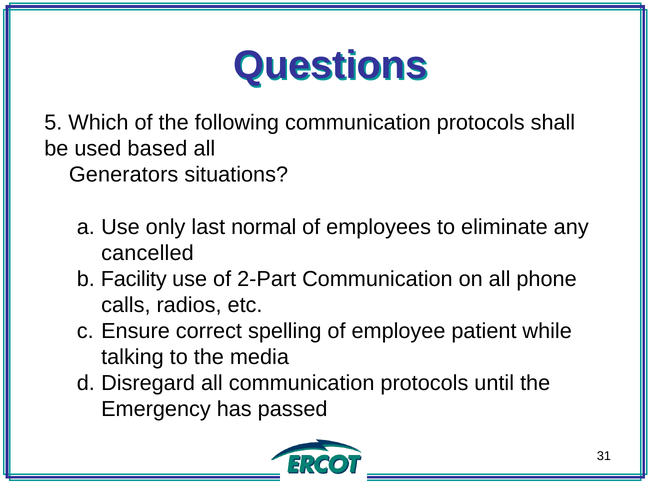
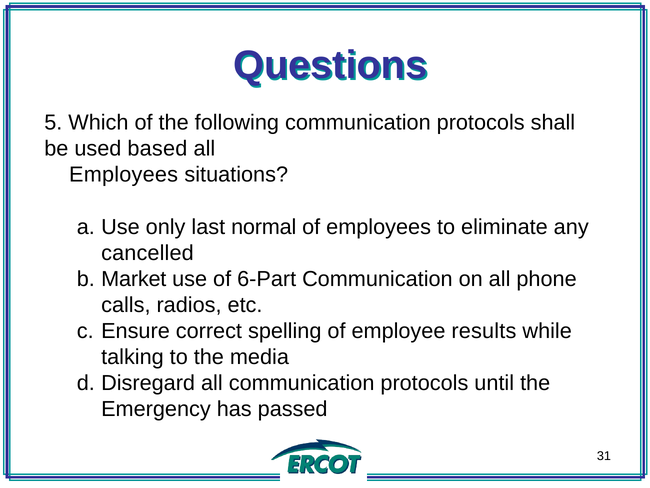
Generators: Generators -> Employees (124, 175)
Facility: Facility -> Market (134, 279)
2-Part: 2-Part -> 6-Part (267, 279)
patient: patient -> results (484, 331)
